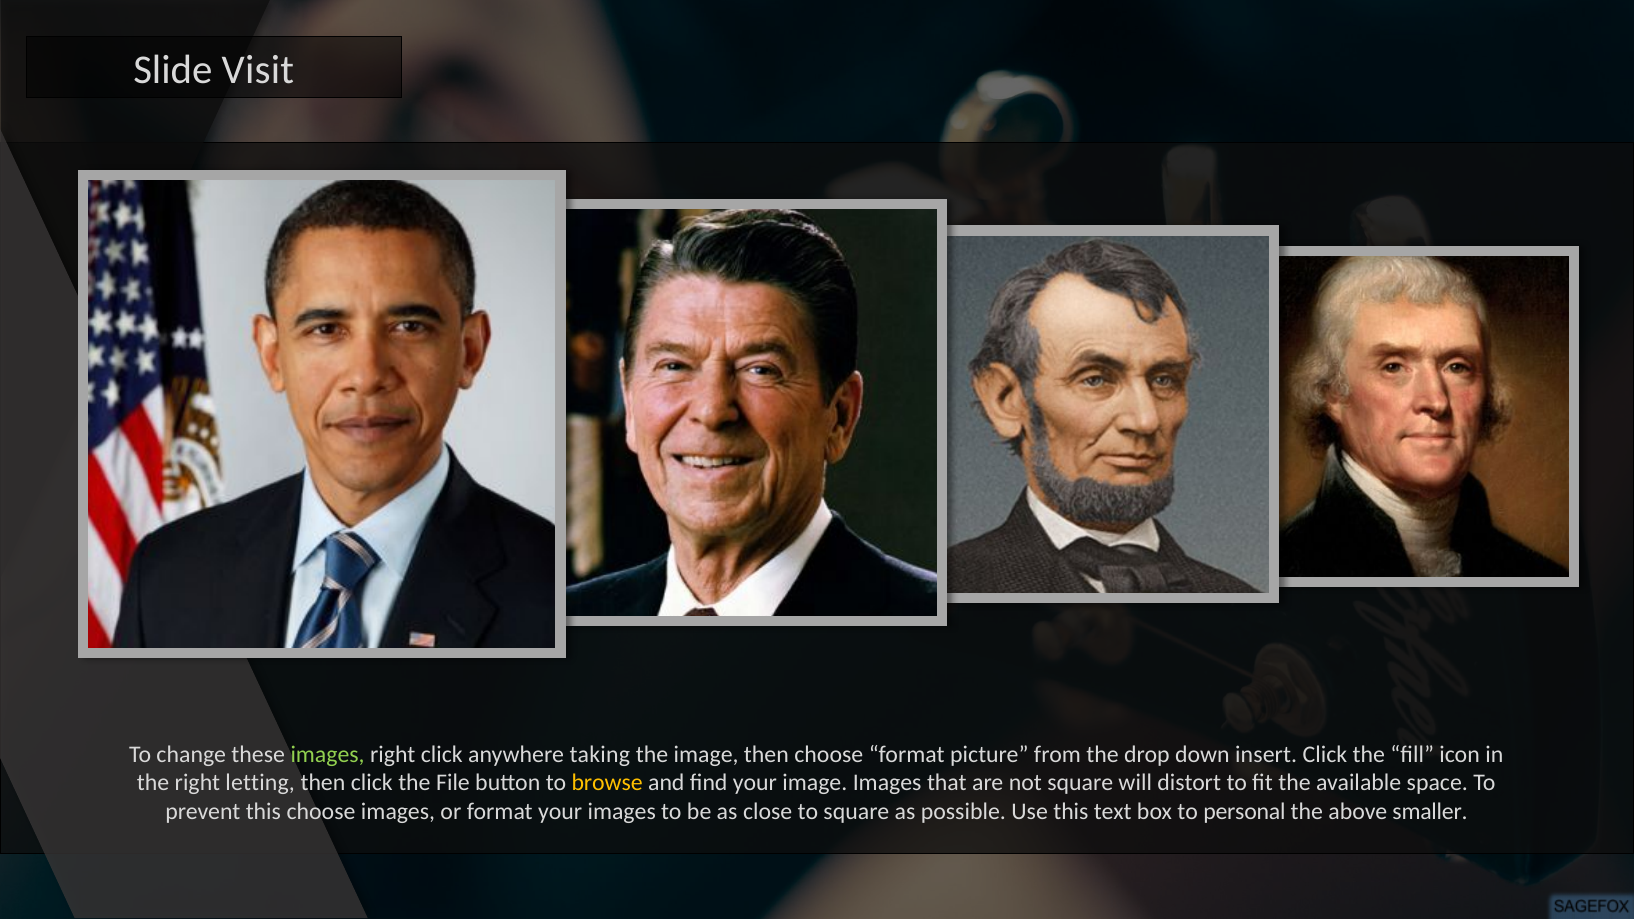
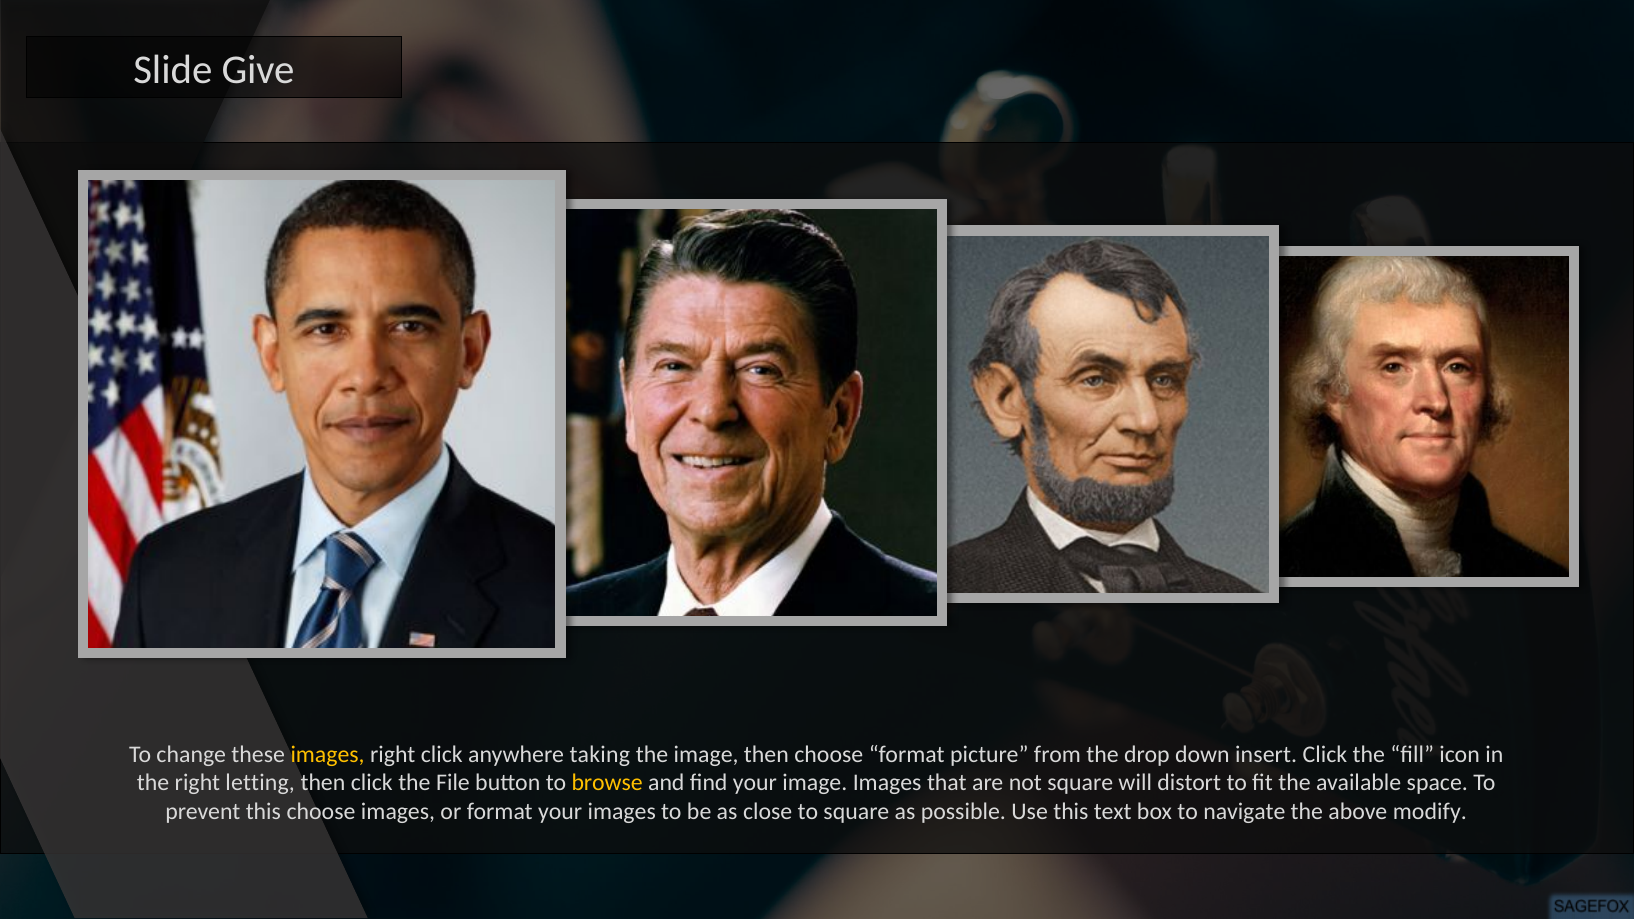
Visit: Visit -> Give (258, 70)
images colour: light green -> yellow (328, 754)
personal: personal -> navigate (1244, 811)
smaller: smaller -> modify (1430, 811)
